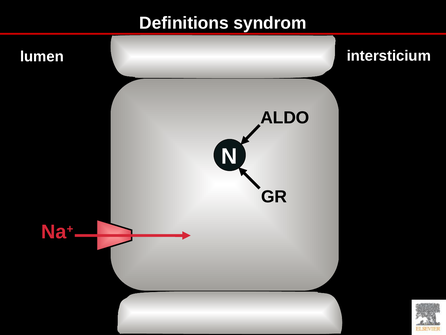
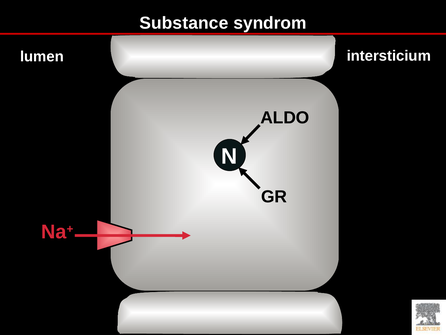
Definitions: Definitions -> Substance (184, 23)
